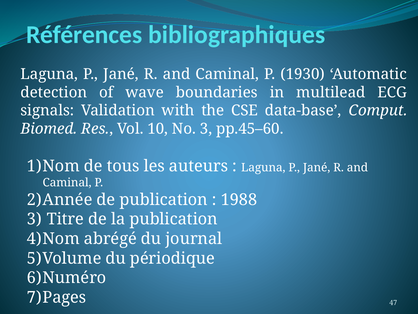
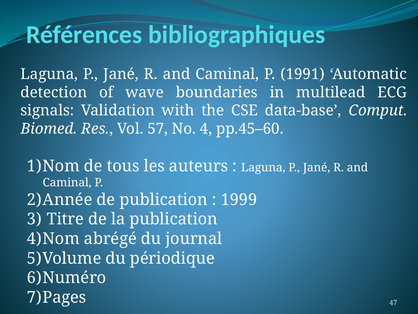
1930: 1930 -> 1991 (303, 74)
10: 10 -> 57 (158, 129)
No 3: 3 -> 4 (206, 129)
1988: 1988 -> 1999 (239, 199)
